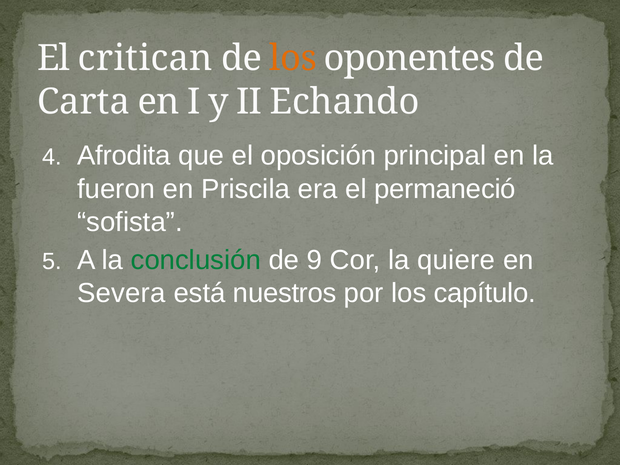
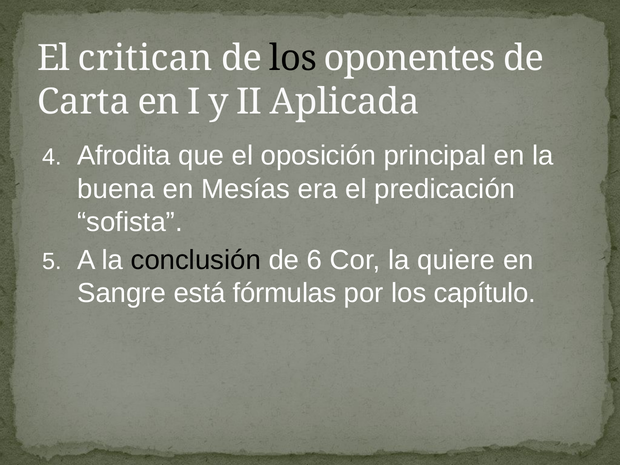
los colour: orange -> black (293, 58)
Echando: Echando -> Aplicada (345, 102)
fueron: fueron -> buena (116, 189)
Priscila: Priscila -> Mesías (246, 189)
permaneció: permaneció -> predicación (445, 189)
conclusión colour: green -> black (196, 260)
9: 9 -> 6 (315, 260)
Severa: Severa -> Sangre (122, 293)
nuestros: nuestros -> fórmulas (285, 293)
